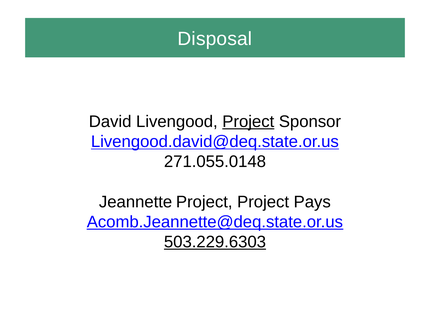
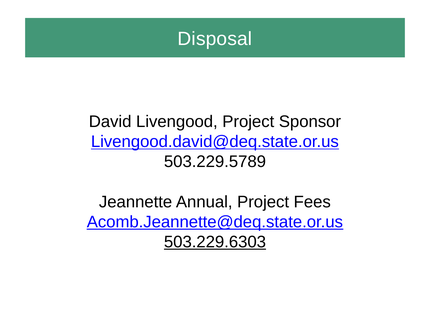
Project underline: present -> none (248, 121)
271.055.0148: 271.055.0148 -> 503.229.5789 (215, 161)
Jeannette Project: Project -> Annual (204, 202)
Pays: Pays -> Fees (312, 202)
